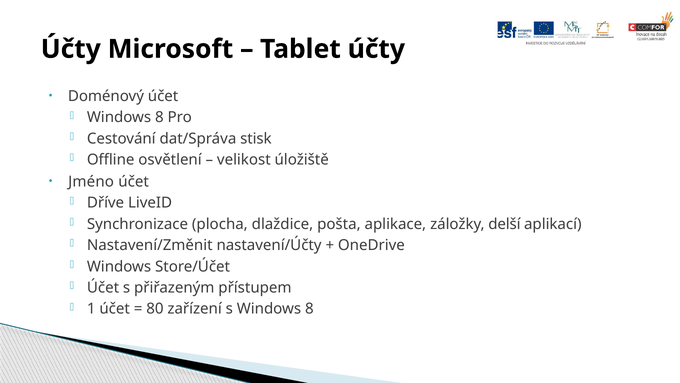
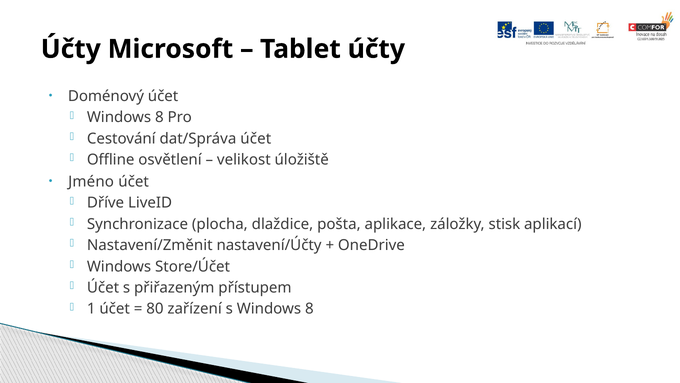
dat/Správa stisk: stisk -> účet (256, 138)
delší: delší -> stisk (504, 224)
